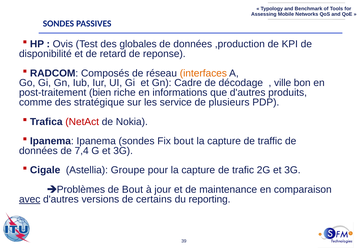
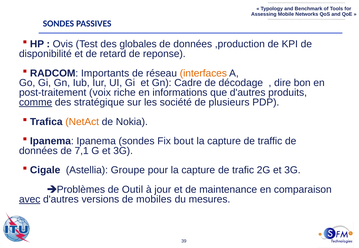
Composés: Composés -> Importants (105, 73)
ville: ville -> dire (283, 83)
bien: bien -> voix (100, 93)
comme underline: none -> present (36, 103)
service: service -> société (176, 103)
NetAct colour: red -> orange (82, 122)
7,4: 7,4 -> 7,1 (82, 151)
de Bout: Bout -> Outil (132, 190)
certains: certains -> mobiles (154, 200)
reporting: reporting -> mesures (209, 200)
